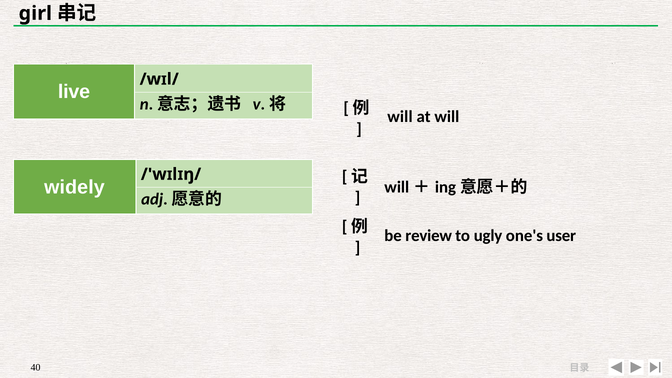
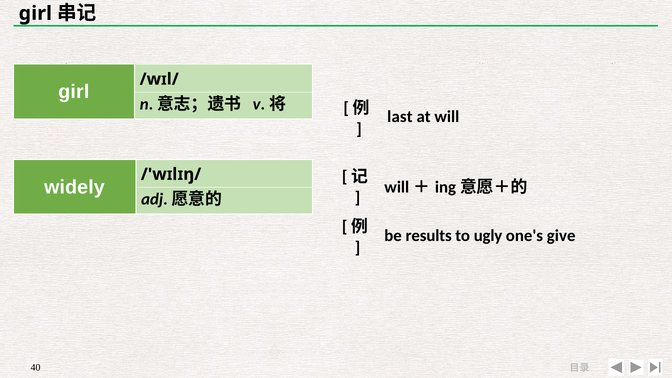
live: live -> girl (74, 92)
will: will -> last (400, 117)
review: review -> results (429, 235)
user: user -> give (561, 235)
